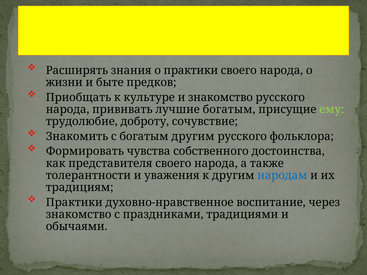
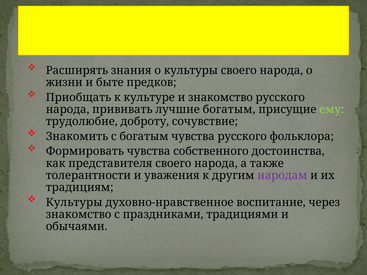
о практики: практики -> культуры (191, 70)
богатым другим: другим -> чувства (193, 137)
народам colour: blue -> purple (282, 176)
Практики: Практики -> Культуры (74, 203)
